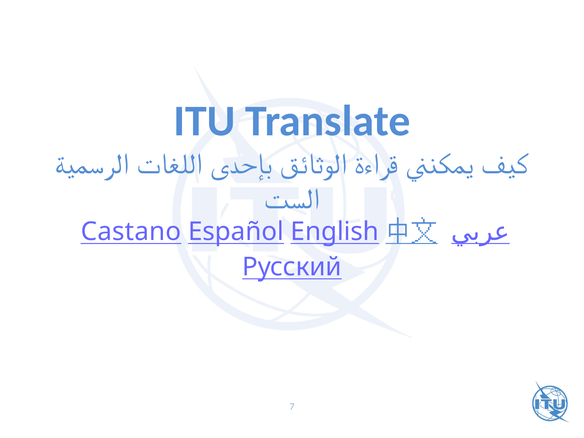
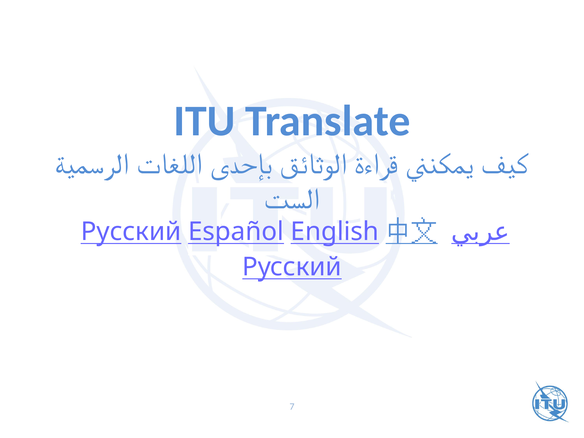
Castano: Castano -> Русский (131, 232)
